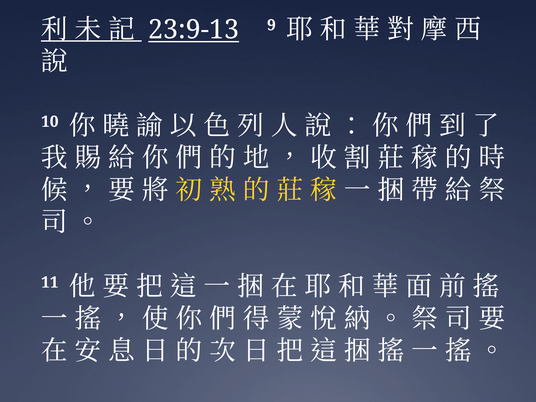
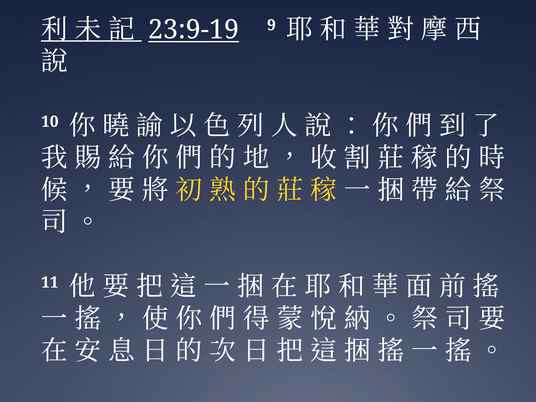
23:9-13: 23:9-13 -> 23:9-19 (194, 29)
